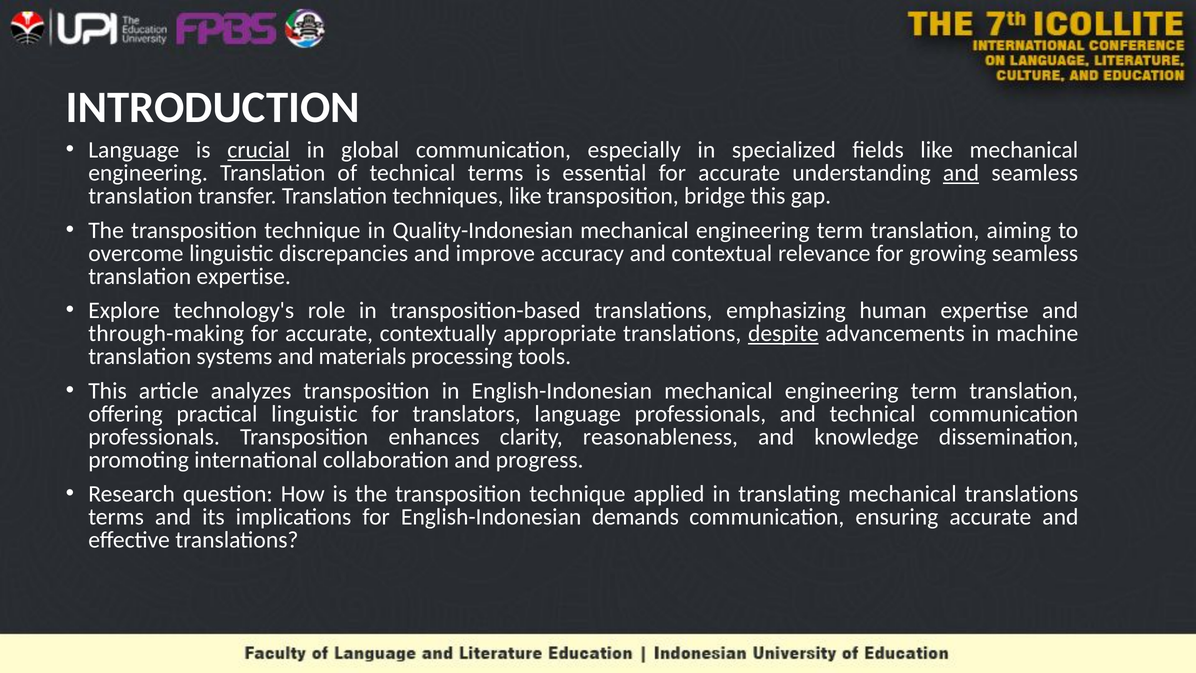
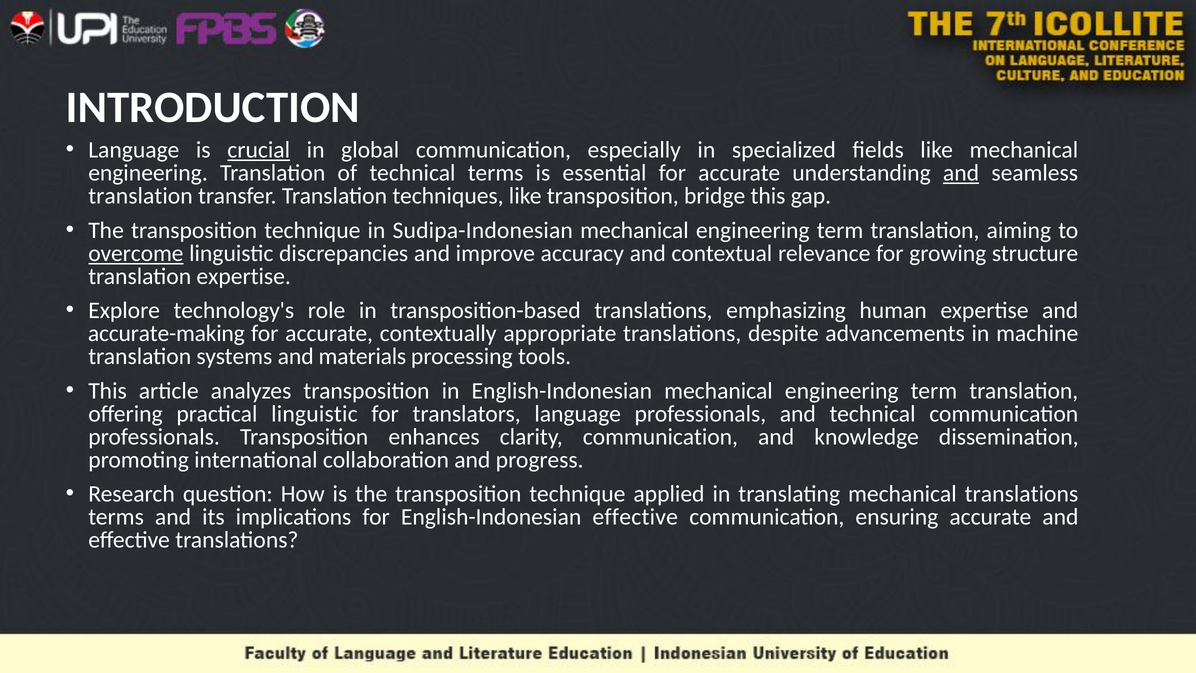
Quality-Indonesian: Quality-Indonesian -> Sudipa-Indonesian (483, 230)
overcome underline: none -> present (136, 253)
growing seamless: seamless -> structure (1035, 253)
through-making: through-making -> accurate-making (166, 333)
despite underline: present -> none (783, 333)
clarity reasonableness: reasonableness -> communication (660, 437)
English-Indonesian demands: demands -> effective (635, 517)
